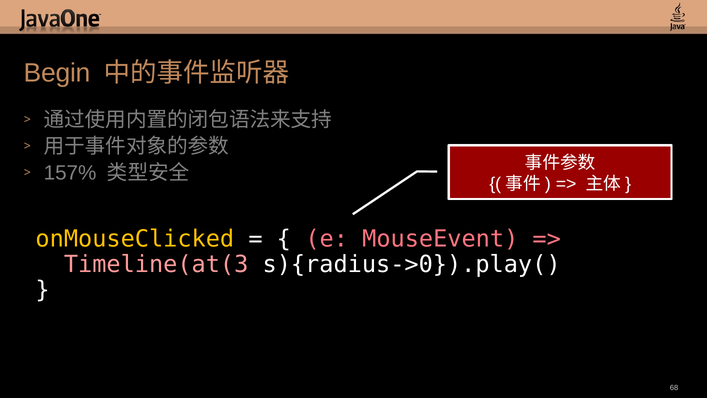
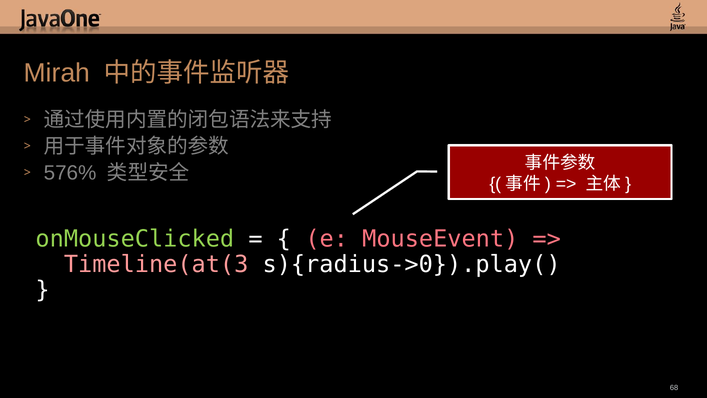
Begin: Begin -> Mirah (57, 73)
157%: 157% -> 576% (70, 173)
onMouseClicked colour: yellow -> light green (135, 239)
